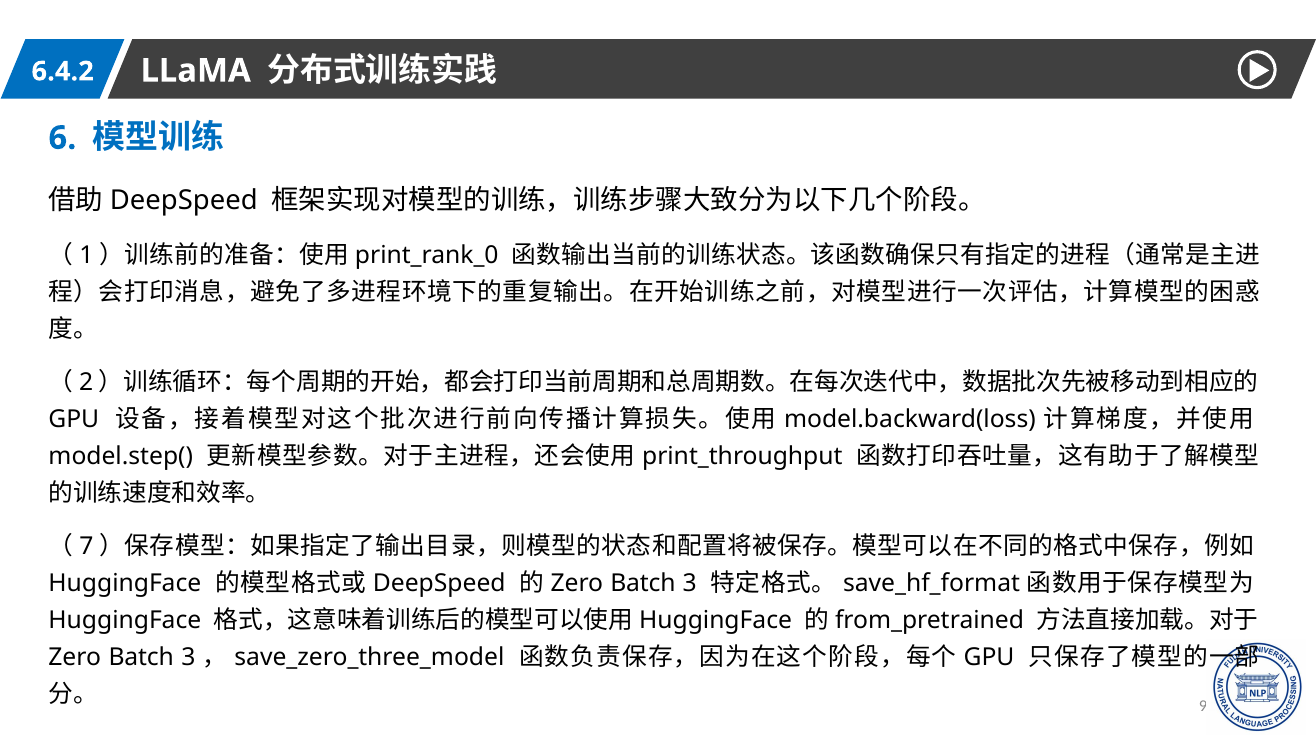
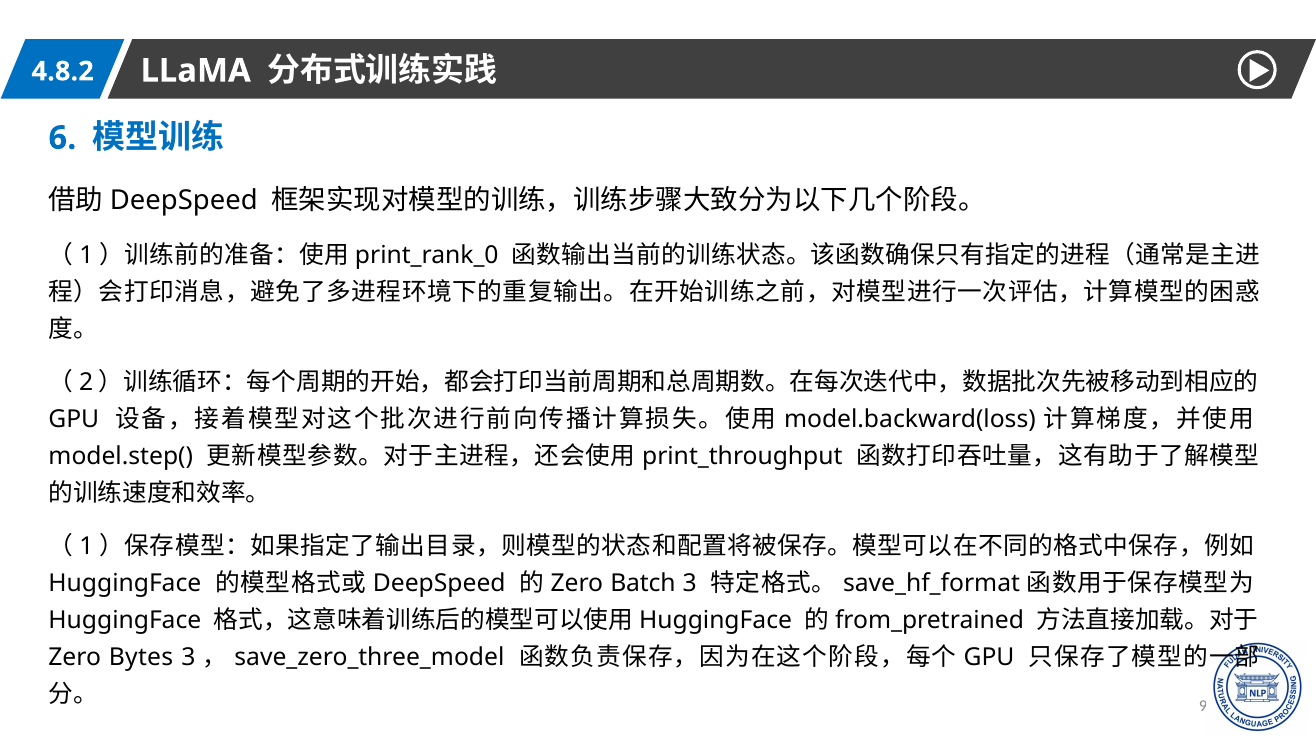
6.4.2: 6.4.2 -> 4.8.2 (63, 71)
7: 7 -> 1 (87, 547)
Batch: Batch -> Bytes (141, 658)
